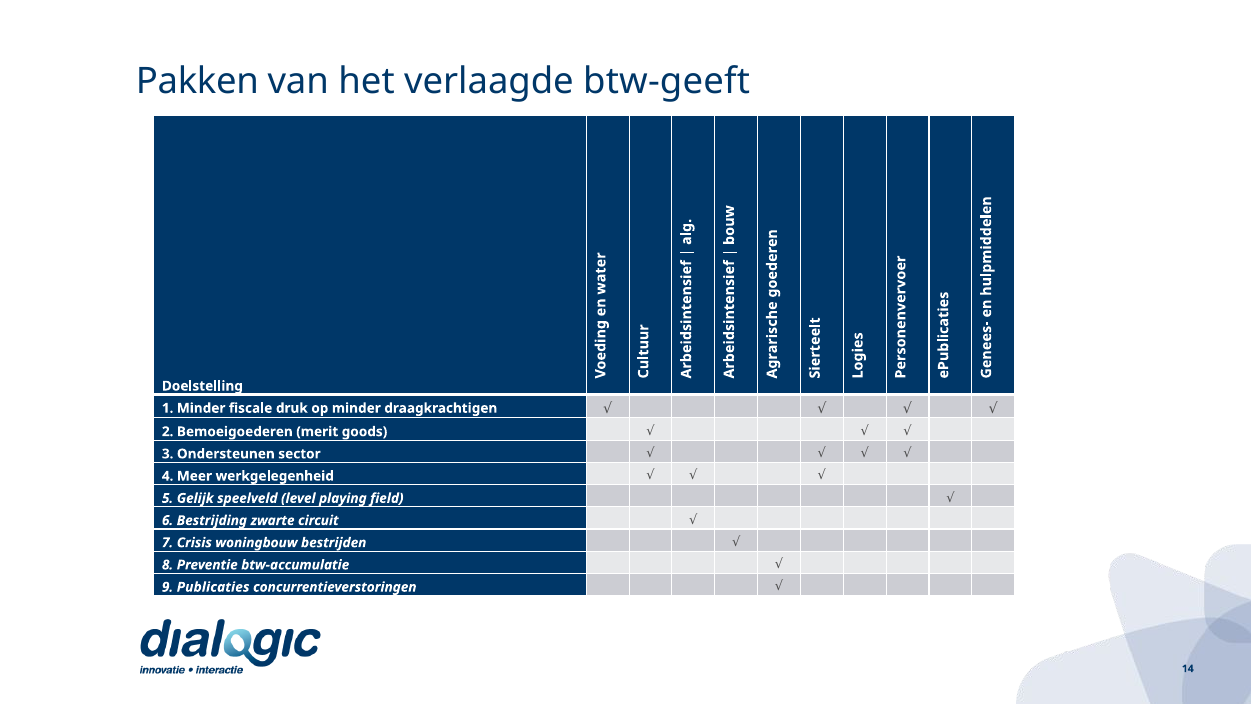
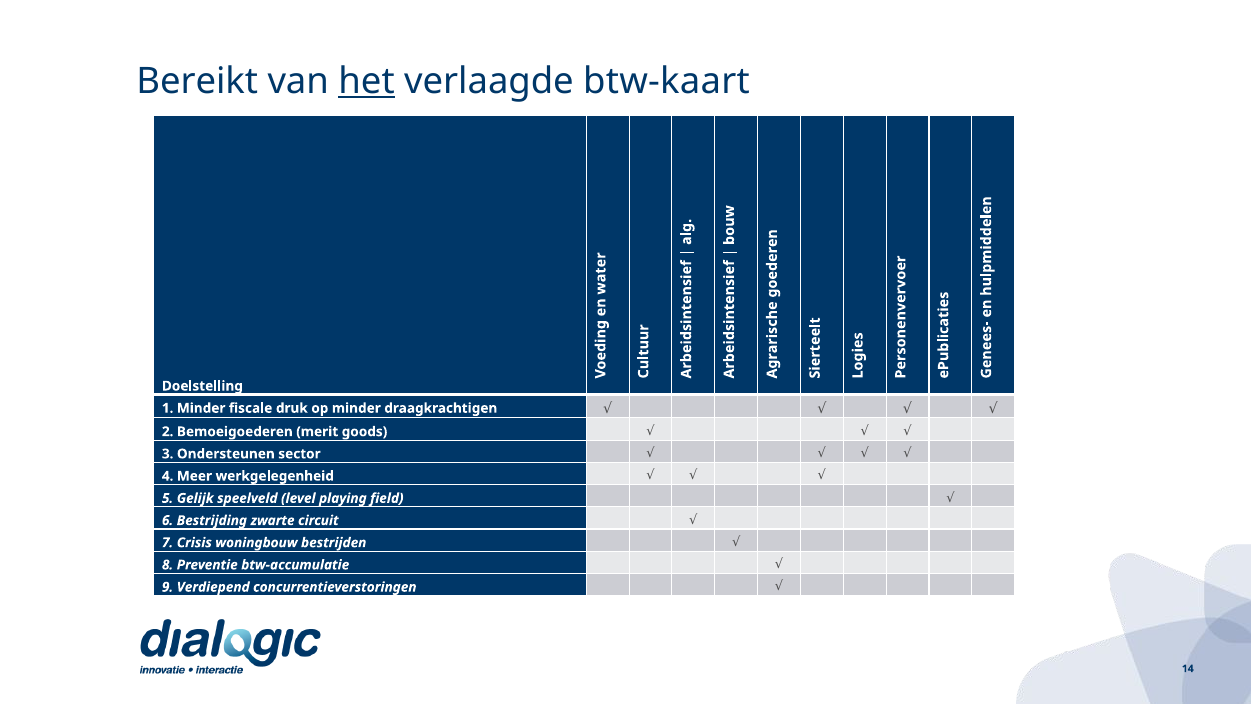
Pakken: Pakken -> Bereikt (197, 81)
het underline: none -> present (367, 81)
btw-geeft: btw-geeft -> btw-kaart (667, 81)
Publicaties: Publicaties -> Verdiepend (213, 587)
